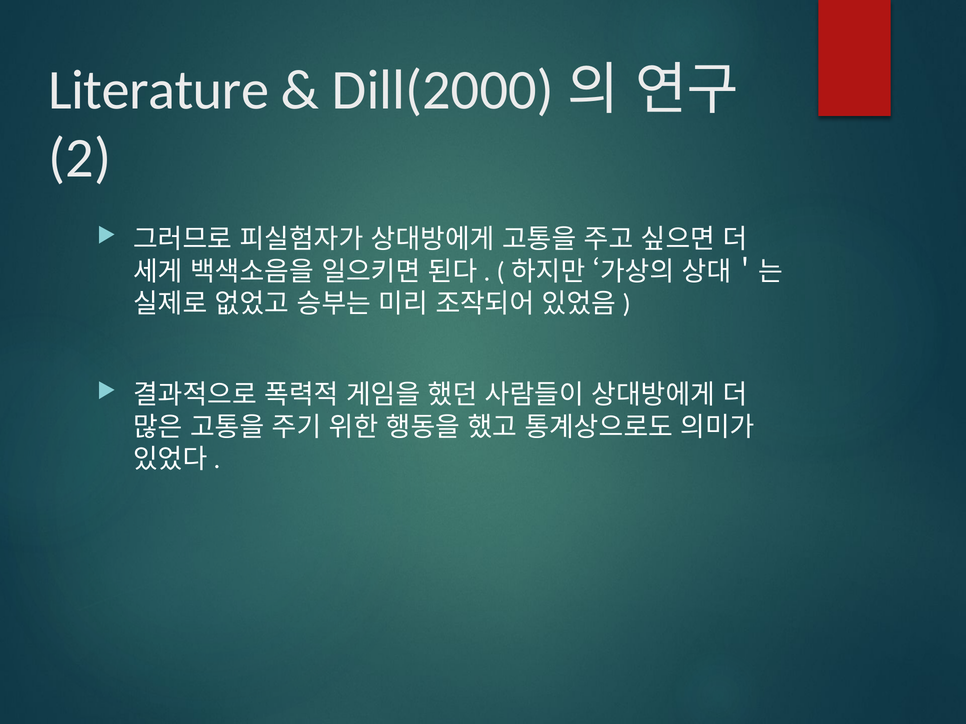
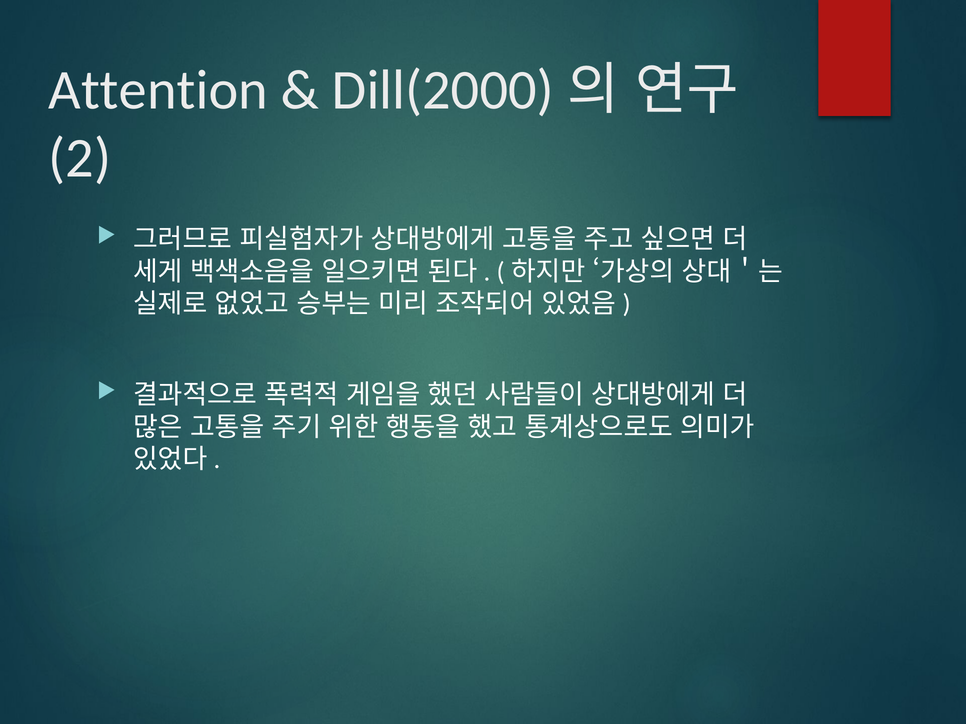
Literature: Literature -> Attention (158, 90)
